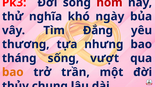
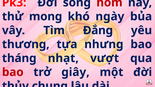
nghĩa: nghĩa -> mong (46, 17)
tháng sống: sống -> nhạt (63, 58)
bao colour: orange -> red (13, 72)
trần: trần -> giây (75, 72)
